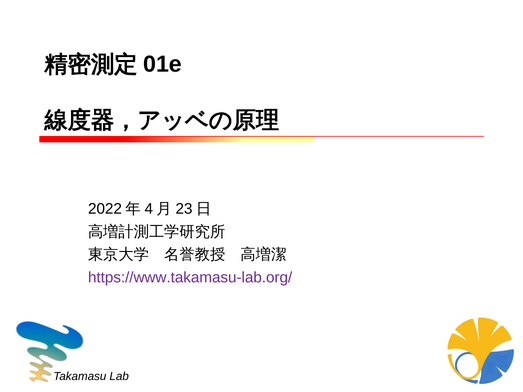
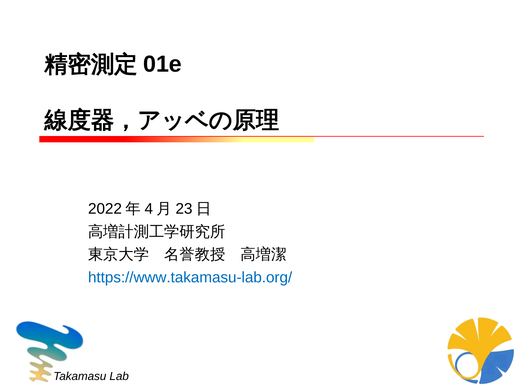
https://www.takamasu-lab.org/ colour: purple -> blue (190, 278)
